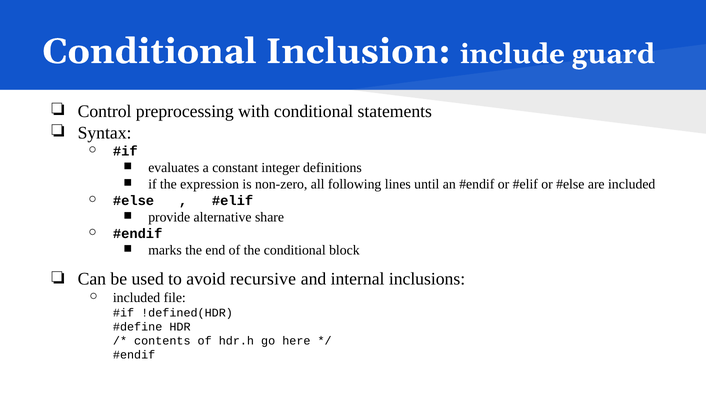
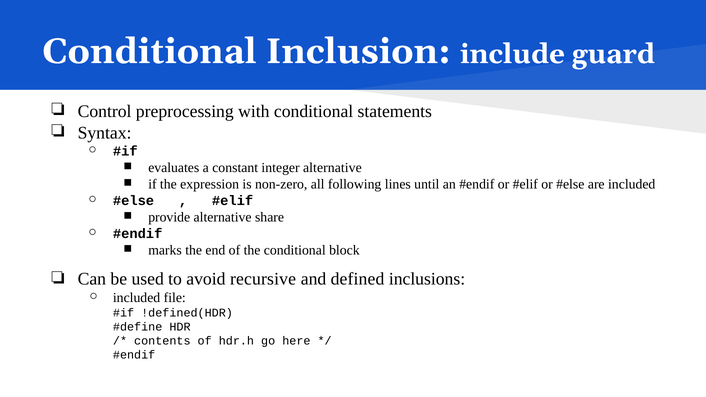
integer definitions: definitions -> alternative (332, 168)
internal: internal -> defined (357, 279)
